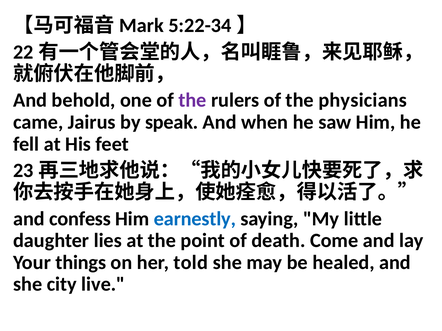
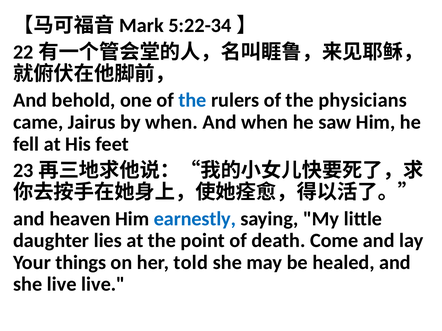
the colour: purple -> blue (192, 100)
by speak: speak -> when (172, 122)
confess: confess -> heaven (80, 219)
she city: city -> live (62, 285)
